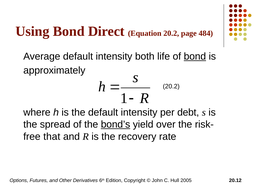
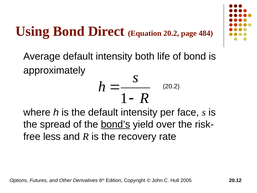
bond underline: present -> none (195, 56)
debt: debt -> face (188, 112)
that: that -> less (52, 136)
